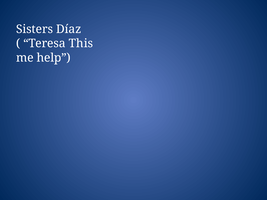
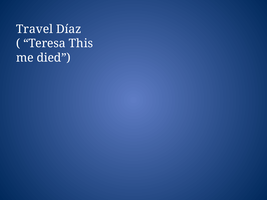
Sisters: Sisters -> Travel (34, 29)
help: help -> died (54, 58)
